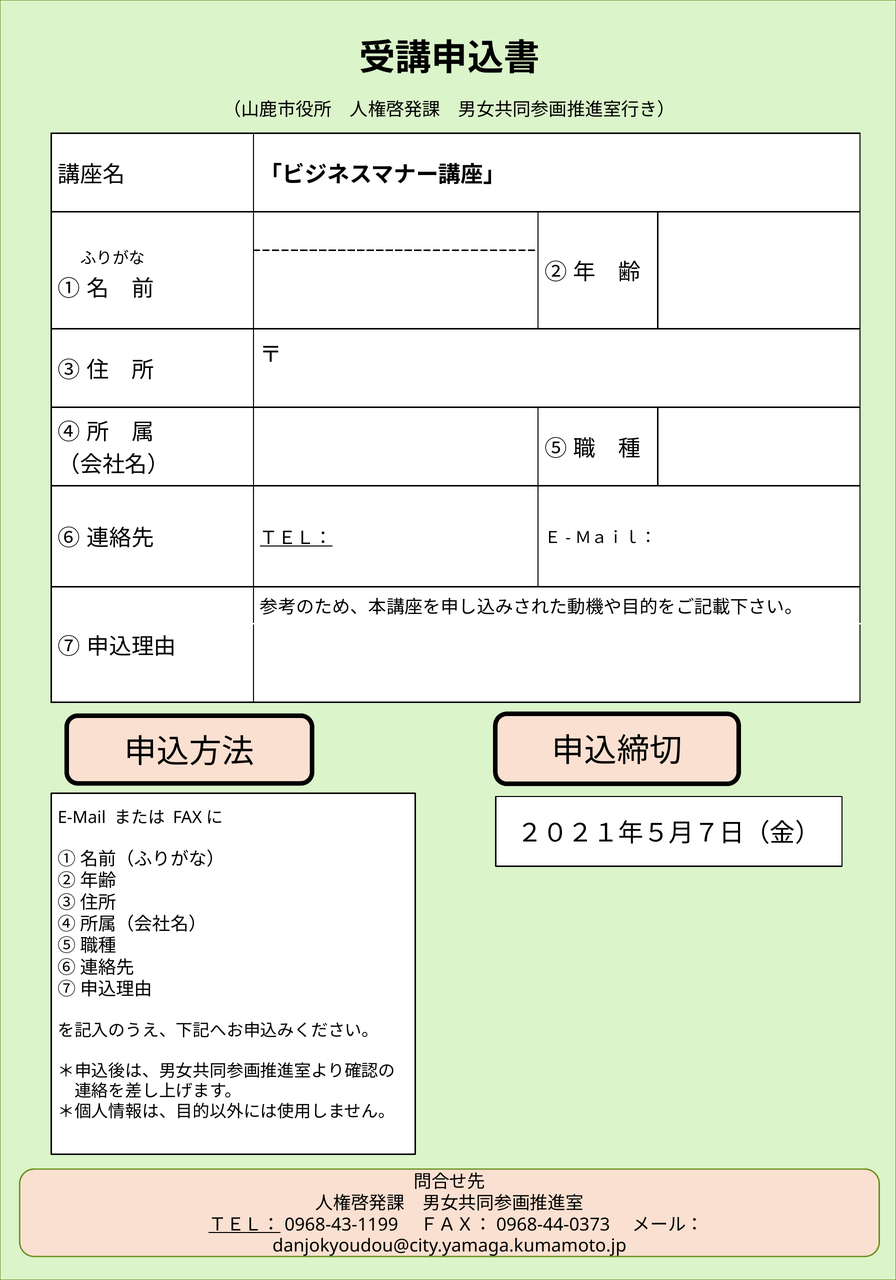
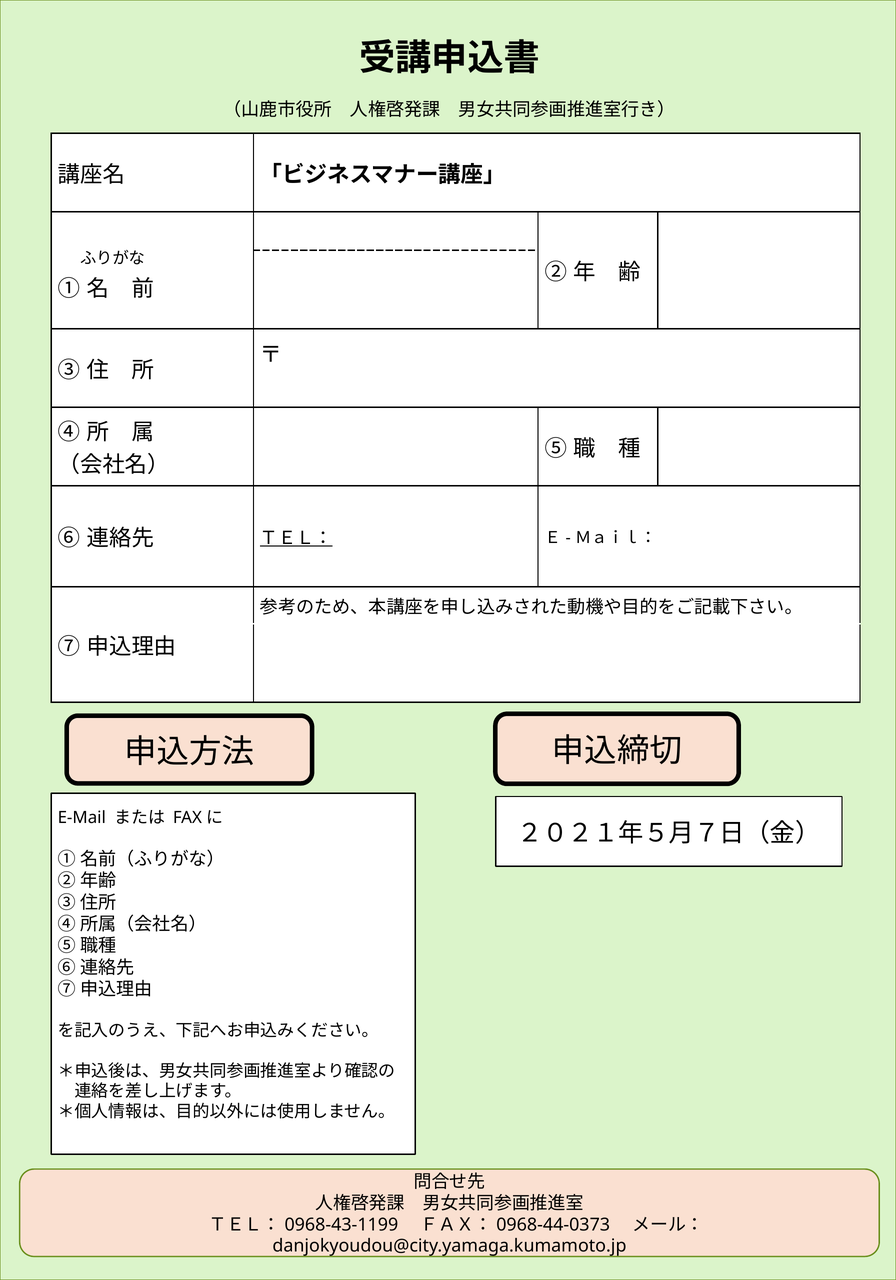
ＴＥＬ： underline: present -> none (244, 1225)
